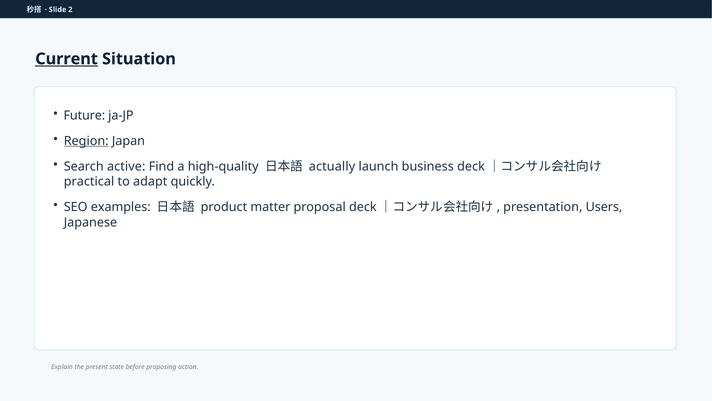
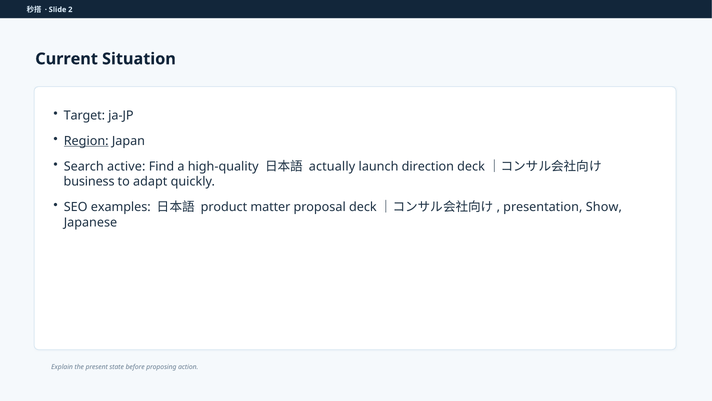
Current underline: present -> none (67, 59)
Future: Future -> Target (84, 115)
business: business -> direction (428, 166)
practical: practical -> business (89, 181)
Users: Users -> Show (604, 207)
